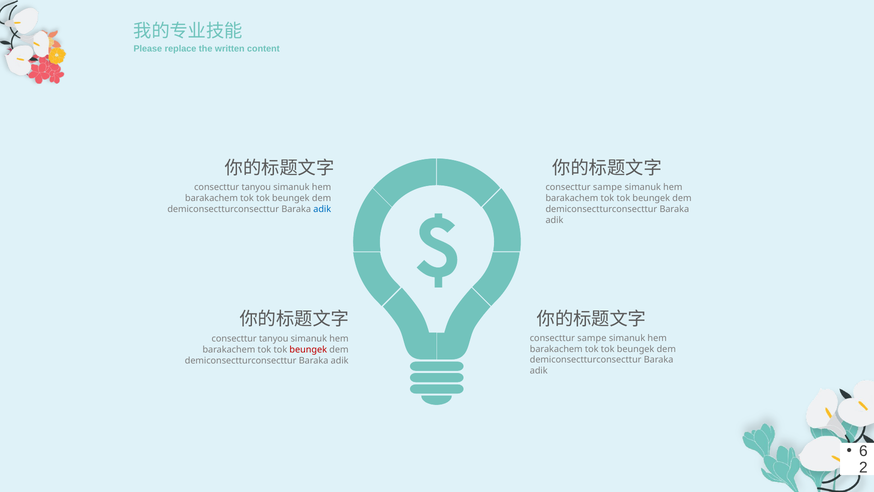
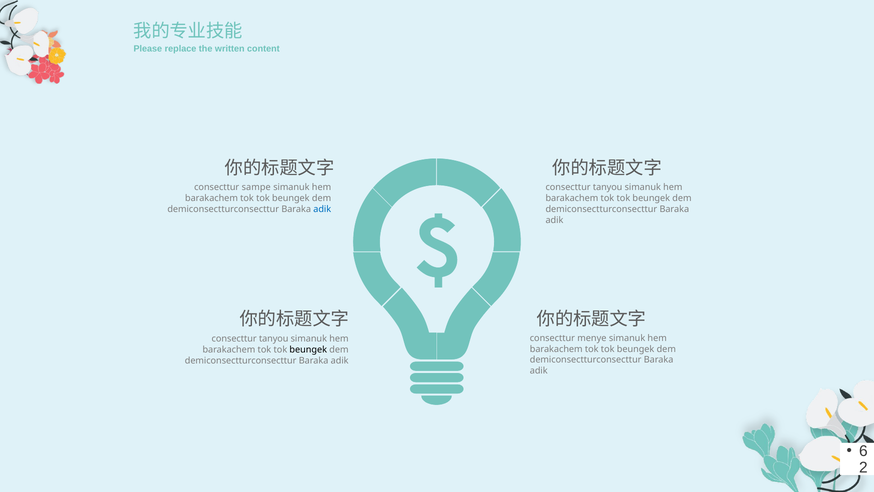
tanyou: tanyou -> sampe (256, 187)
sampe: sampe -> tanyou (608, 187)
sampe: sampe -> menye (592, 338)
beungek colour: red -> black (308, 349)
